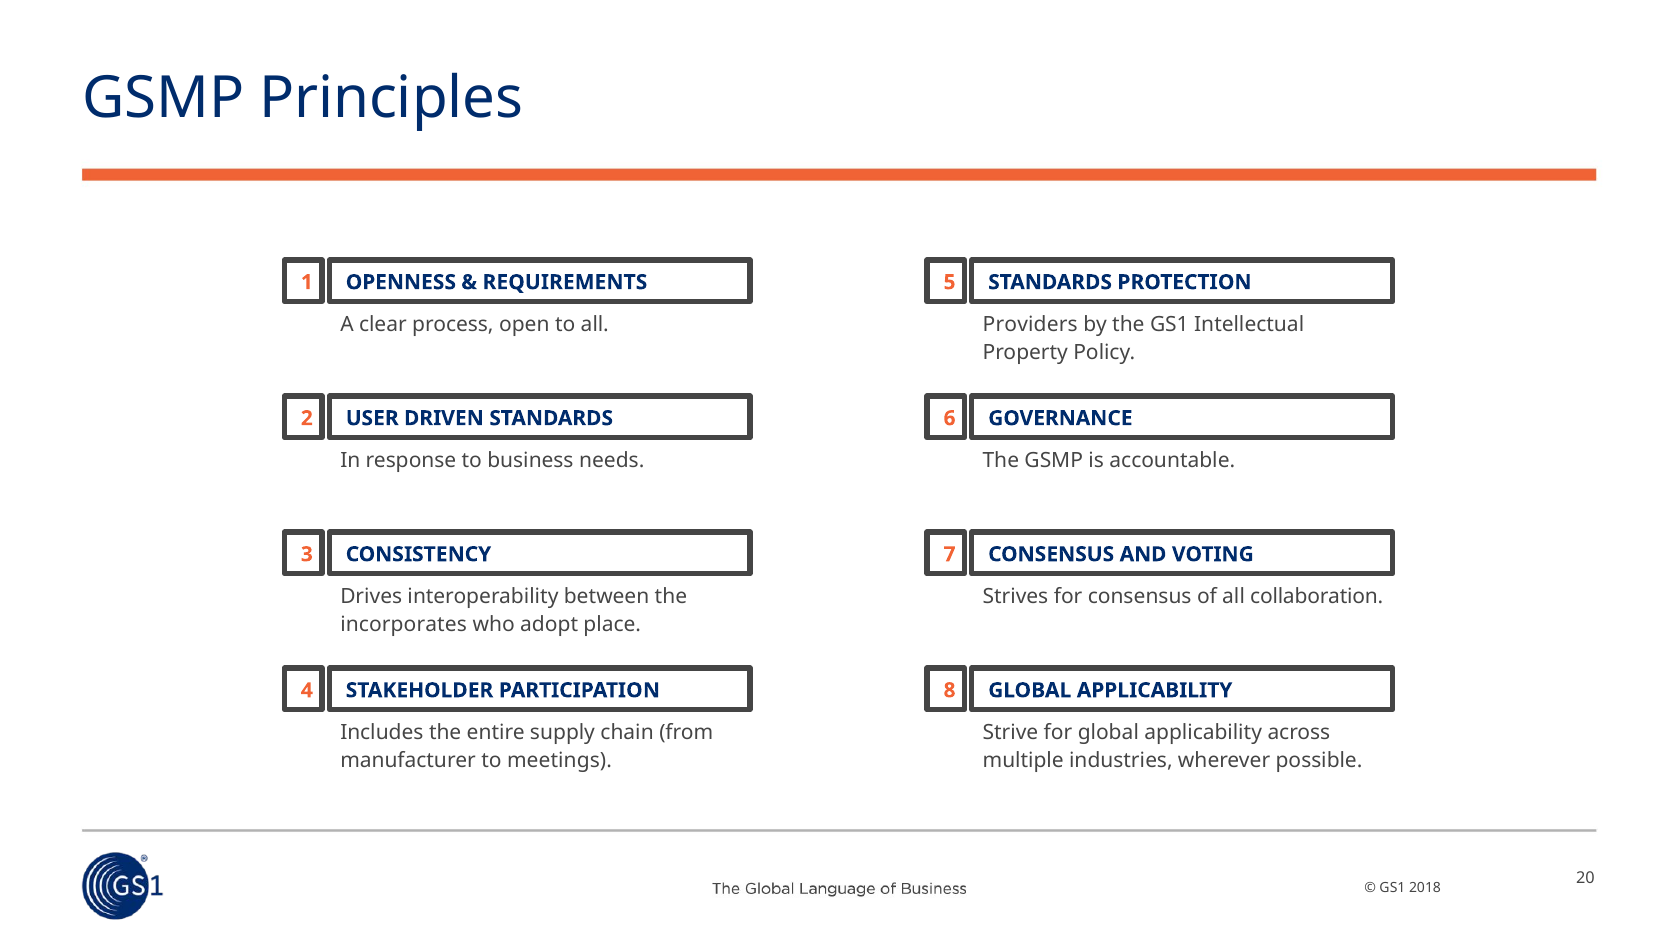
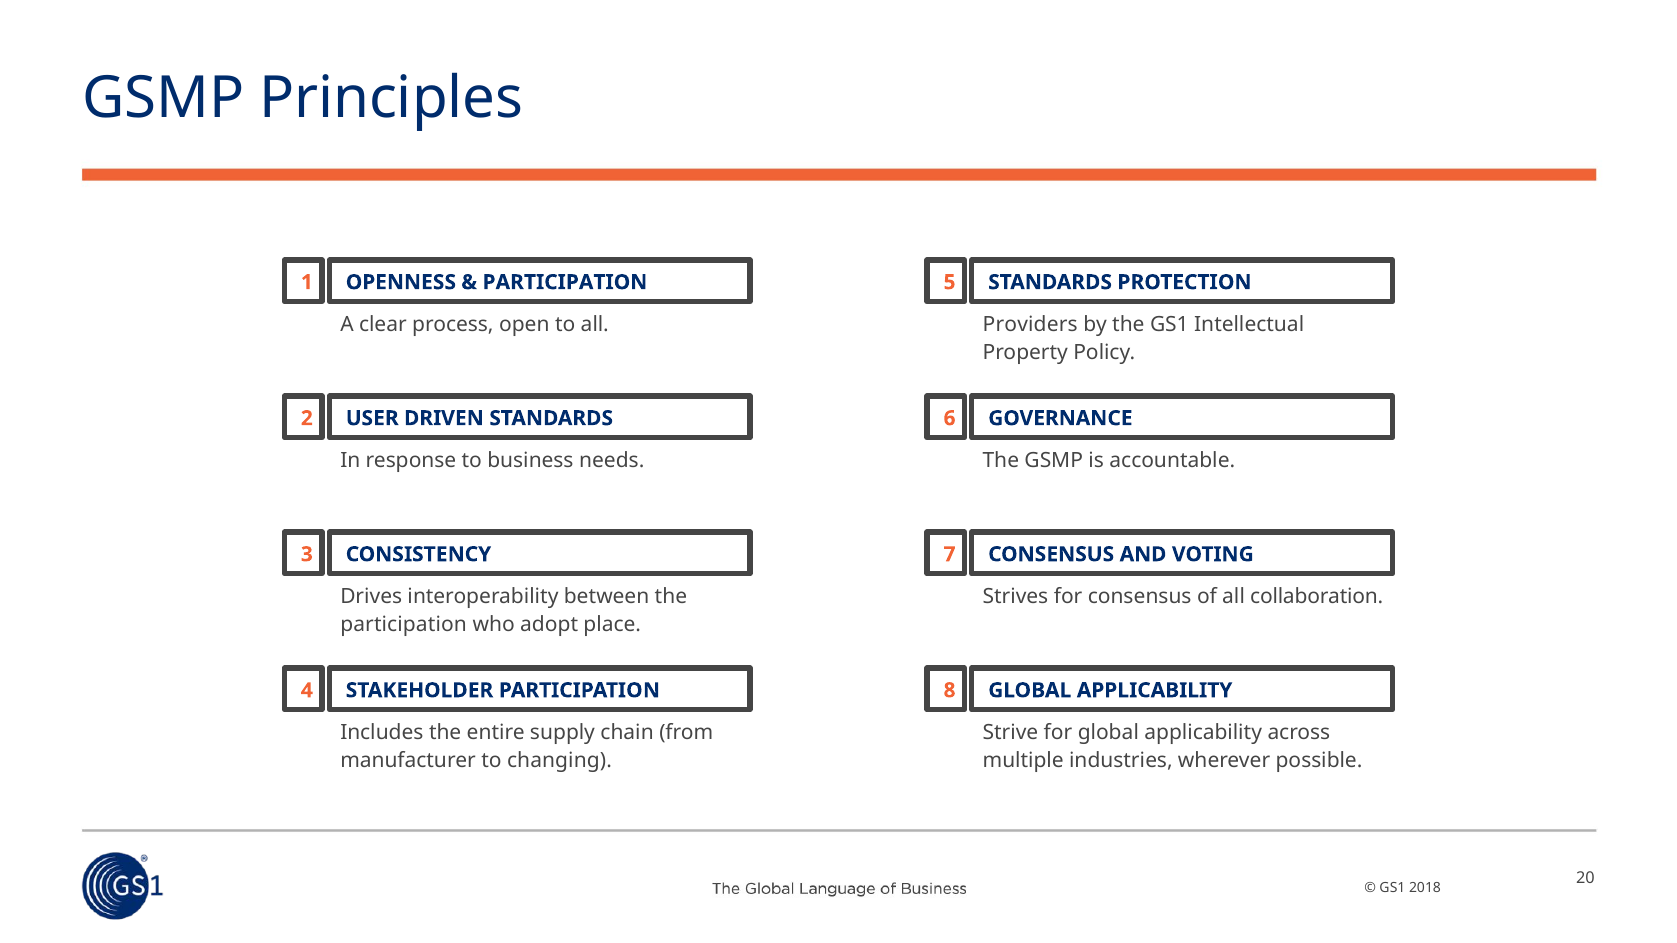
REQUIREMENTS: REQUIREMENTS -> PARTICIPATION (565, 282)
incorporates: incorporates -> participation (404, 625)
meetings: meetings -> changing (559, 761)
